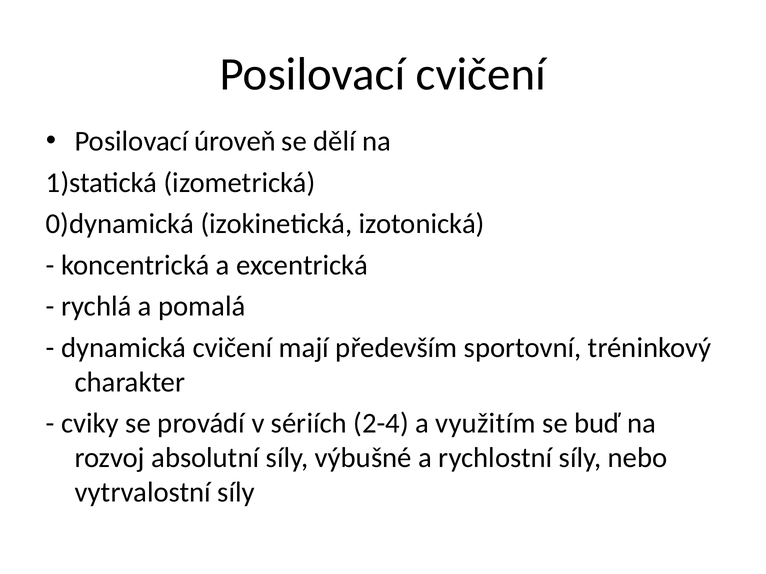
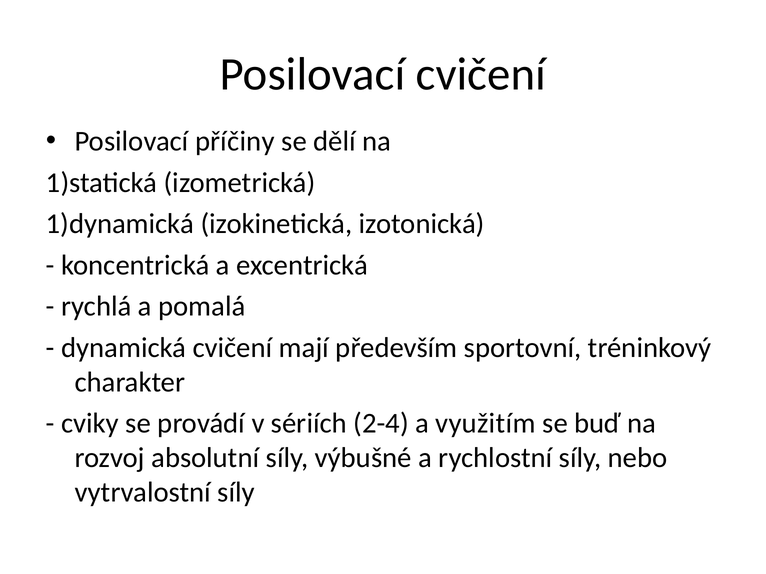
úroveň: úroveň -> příčiny (235, 141)
0)dynamická: 0)dynamická -> 1)dynamická (120, 224)
